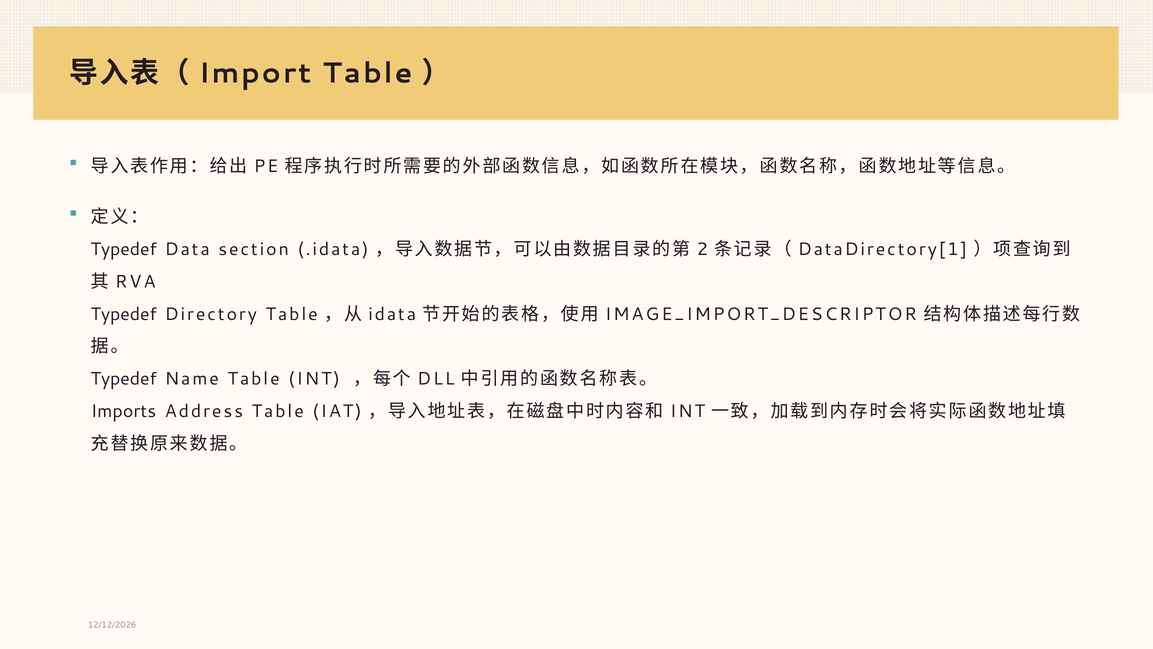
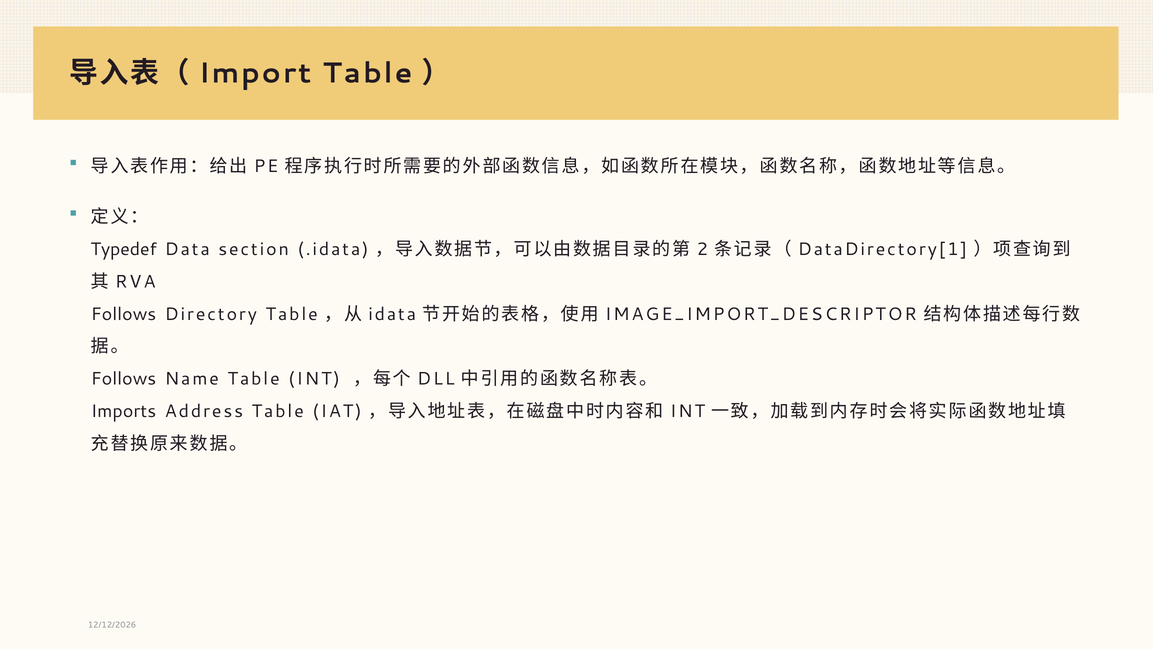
Typedef: Typedef -> Follows (124, 314)
Typedef: Typedef -> Follows (124, 379)
